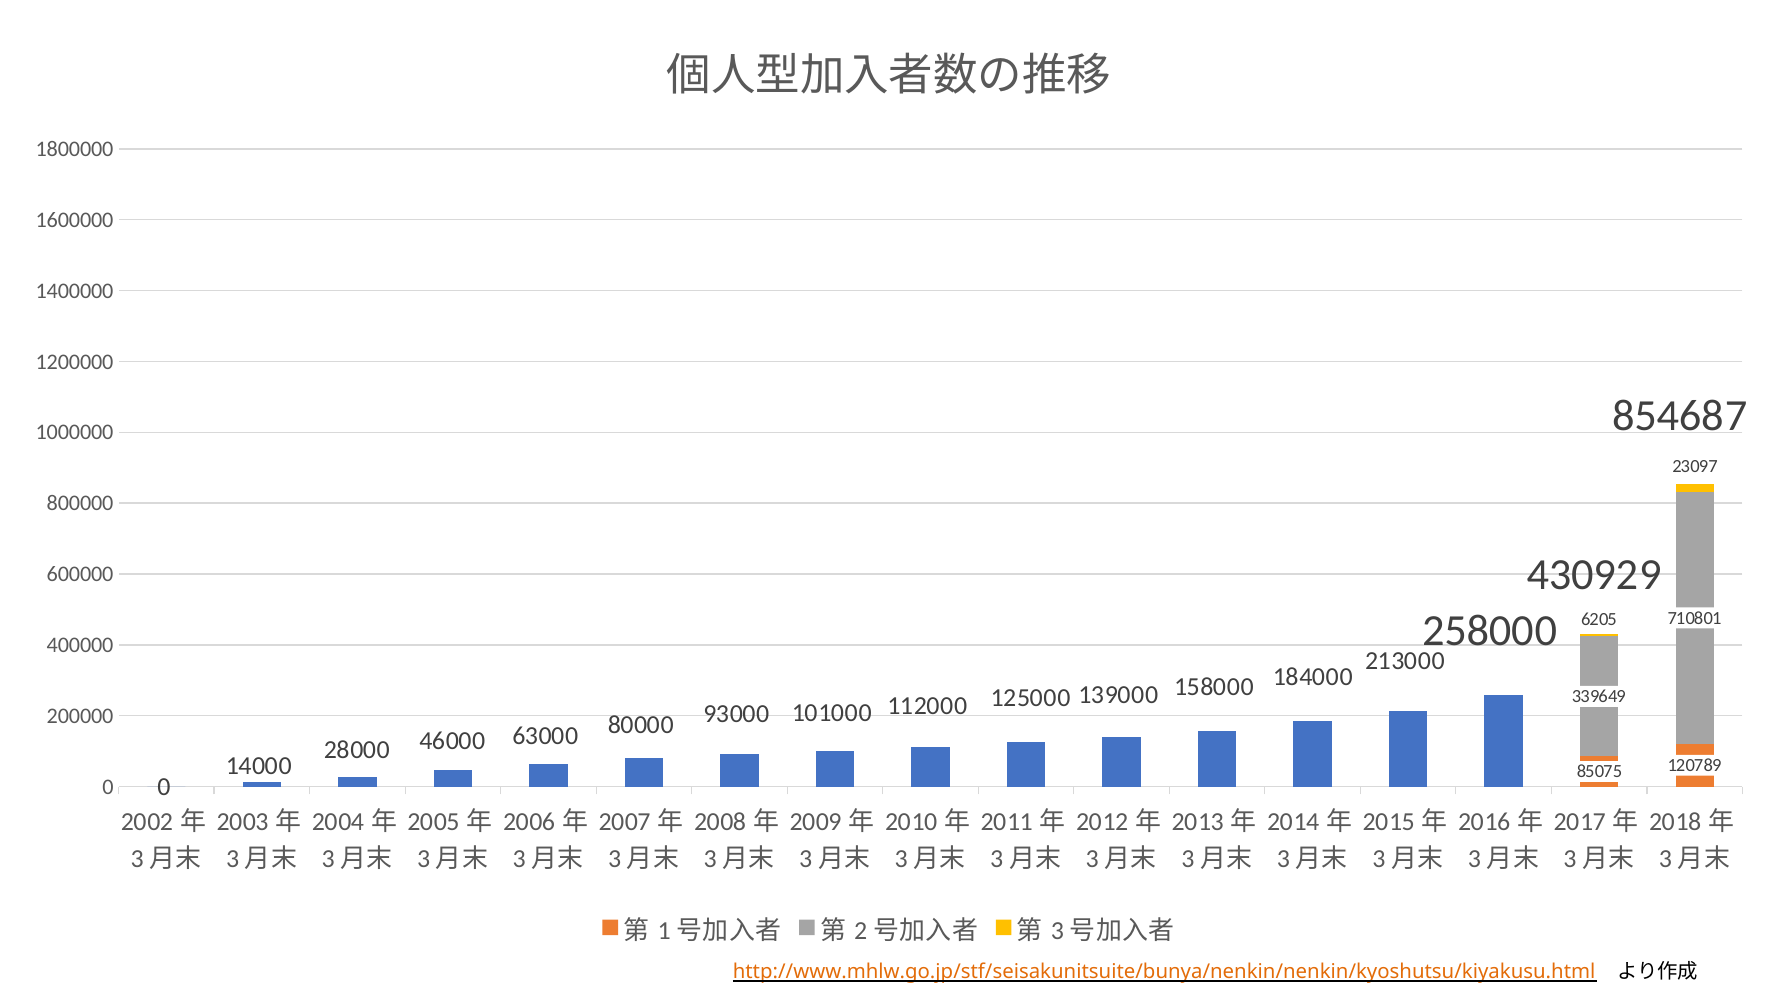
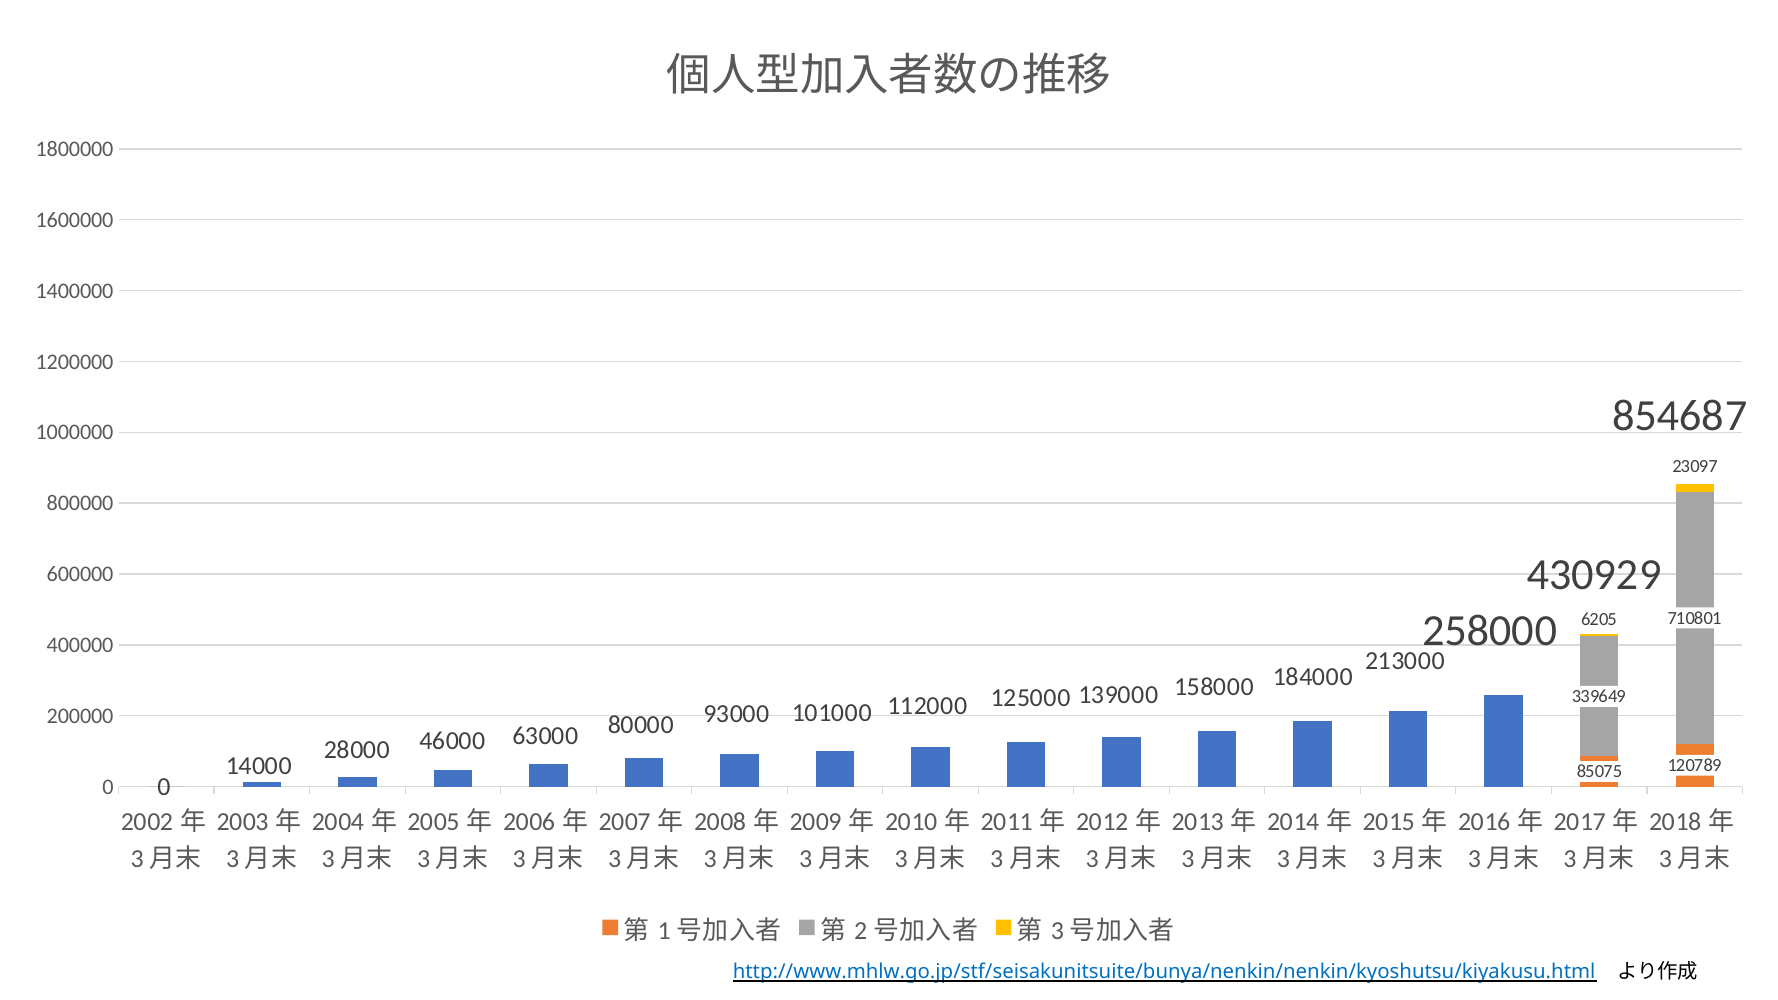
http://www.mhlw.go.jp/stf/seisakunitsuite/bunya/nenkin/nenkin/kyoshutsu/kiyakusu.html colour: orange -> blue (1164, 972)
